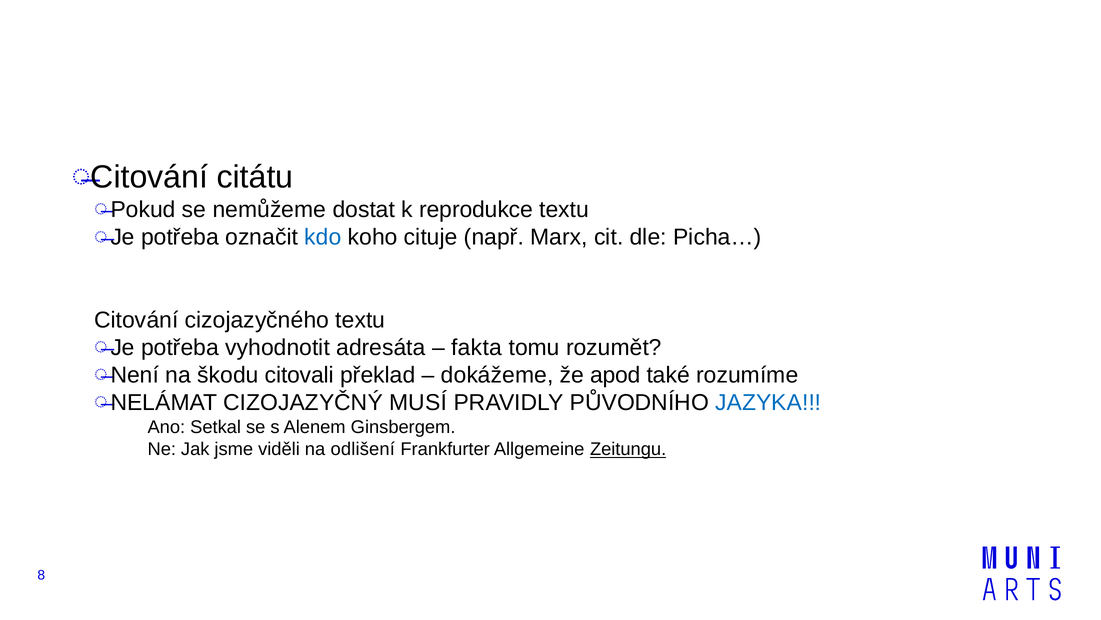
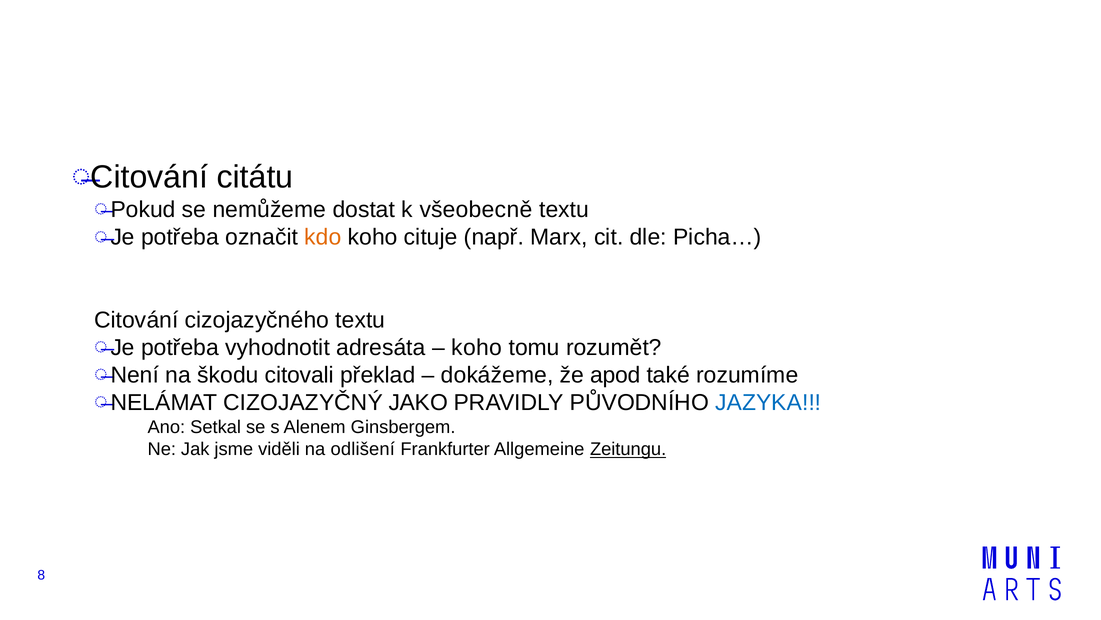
reprodukce: reprodukce -> všeobecně (476, 209)
kdo colour: blue -> orange (323, 237)
fakta: fakta -> koho (477, 347)
MUSÍ: MUSÍ -> JAKO (418, 402)
